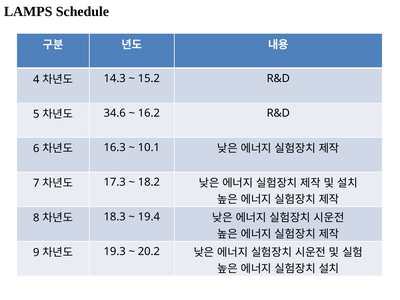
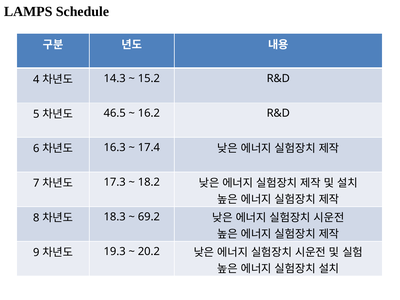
34.6: 34.6 -> 46.5 (115, 113)
10.1: 10.1 -> 17.4 (149, 148)
19.4: 19.4 -> 69.2 (149, 217)
